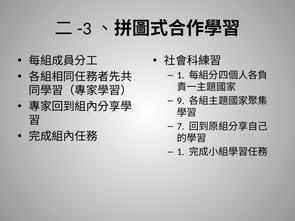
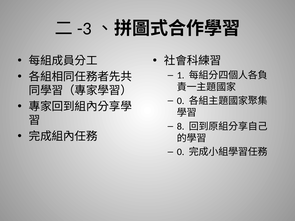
9: 9 -> 0 (181, 101)
7: 7 -> 8 (181, 127)
1: 1 -> 0 (181, 152)
